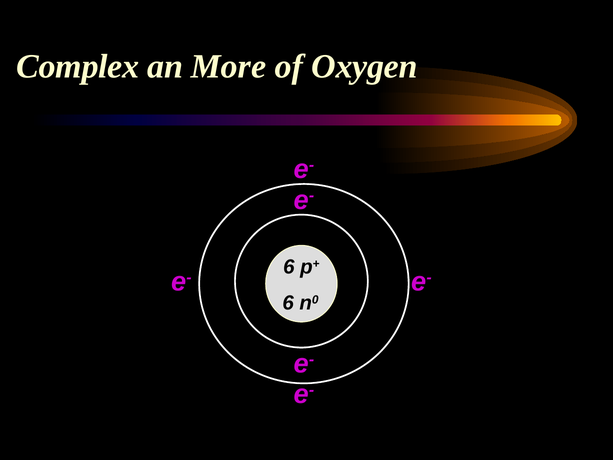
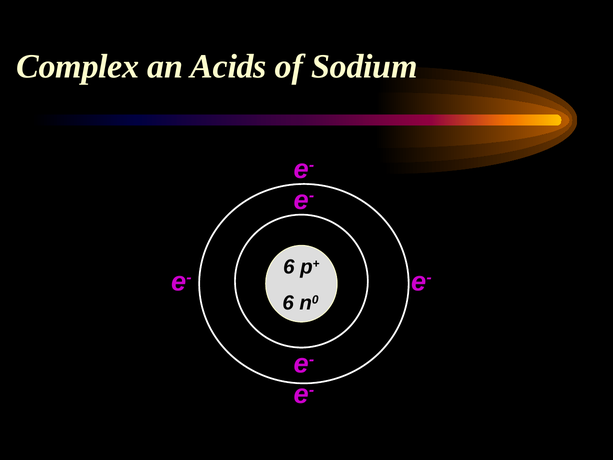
More: More -> Acids (229, 67)
Oxygen: Oxygen -> Sodium (364, 67)
